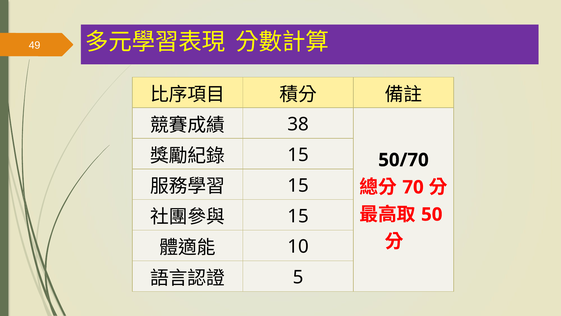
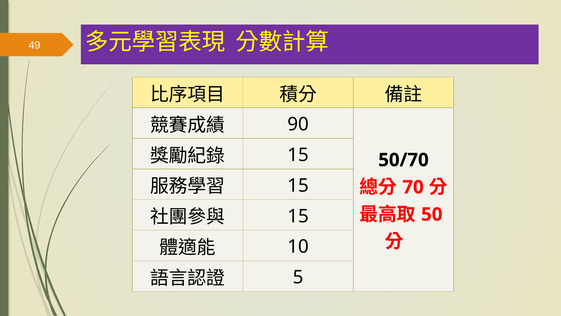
38: 38 -> 90 (298, 124)
